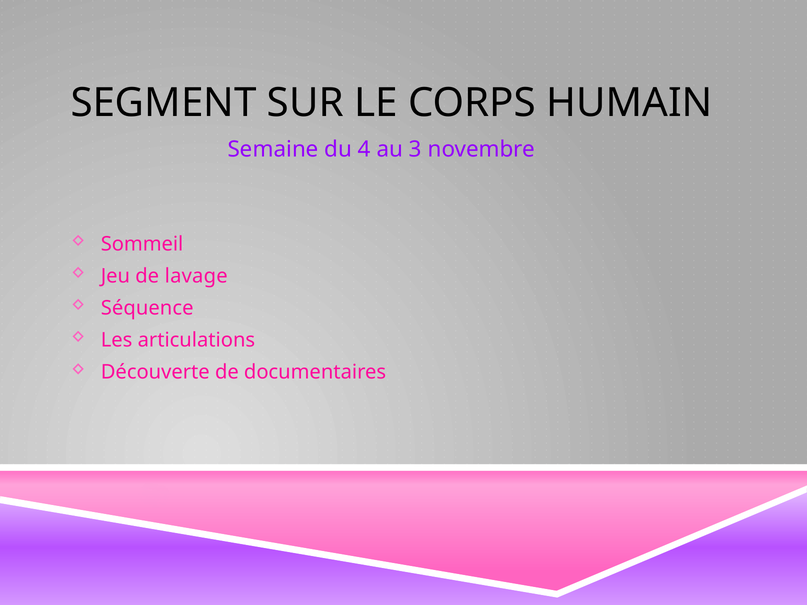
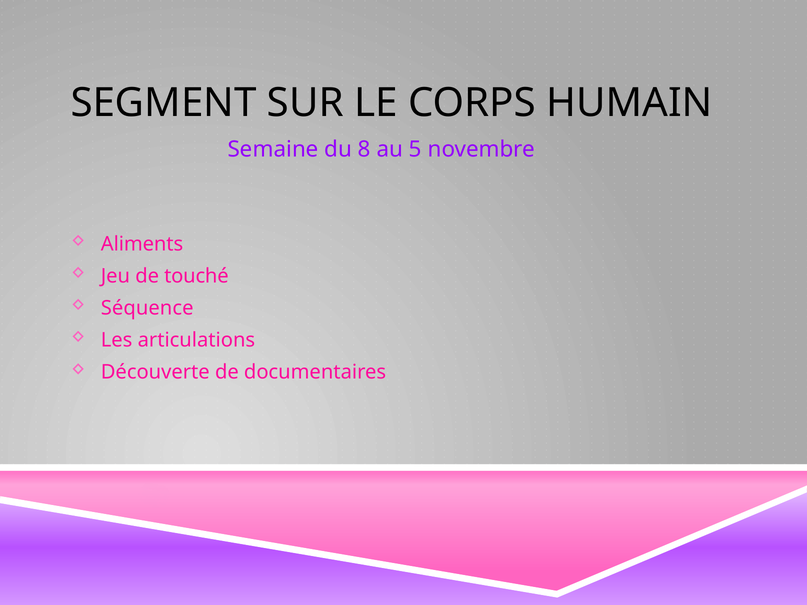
4: 4 -> 8 (364, 149)
3: 3 -> 5 (415, 149)
Sommeil: Sommeil -> Aliments (142, 244)
lavage: lavage -> touché (196, 276)
